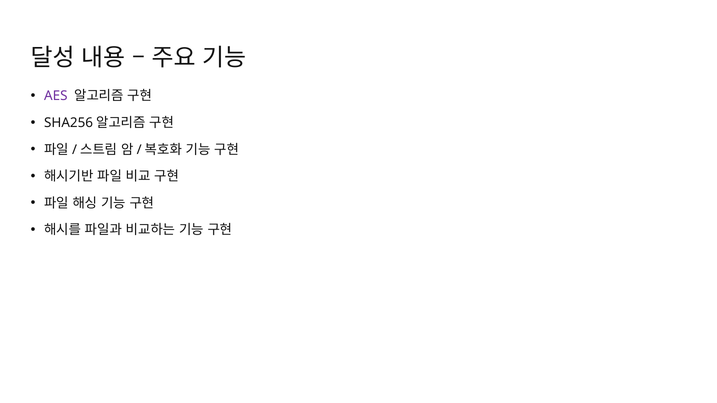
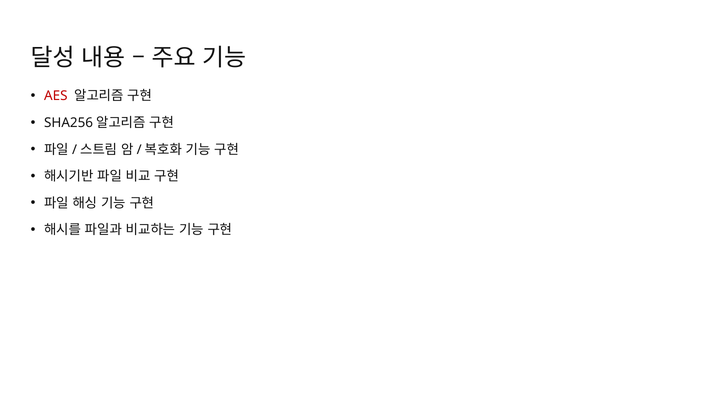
AES colour: purple -> red (56, 96)
